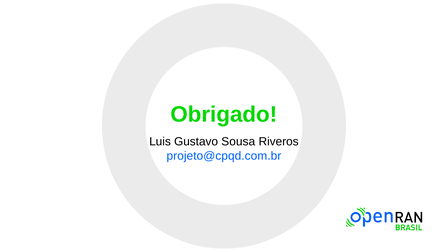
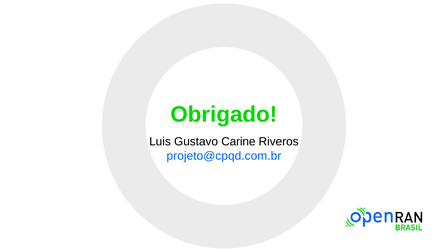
Sousa: Sousa -> Carine (238, 142)
